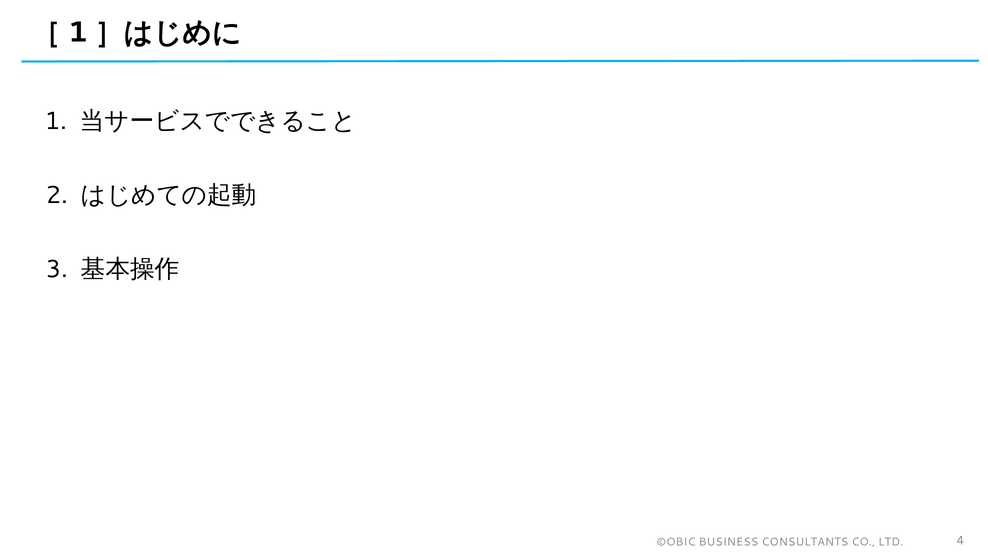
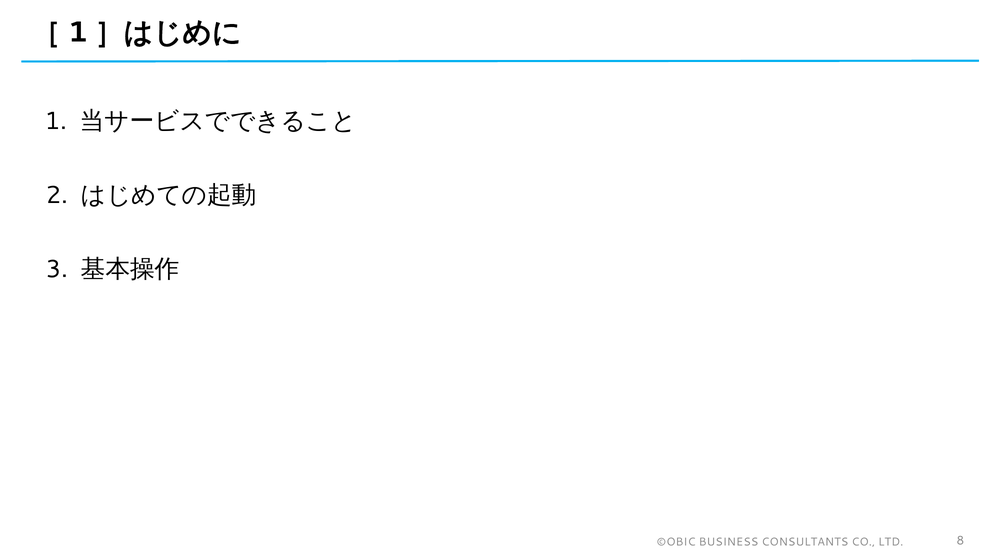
4: 4 -> 8 (960, 540)
